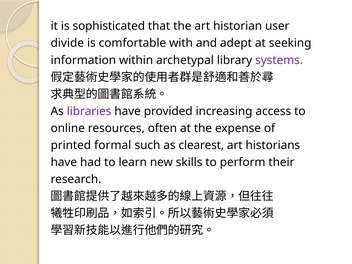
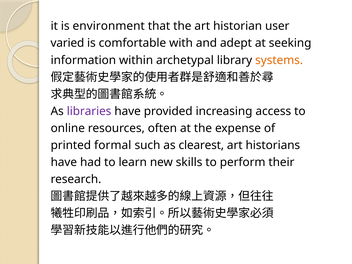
sophisticated: sophisticated -> environment (109, 26)
divide: divide -> varied (67, 43)
systems colour: purple -> orange (279, 60)
